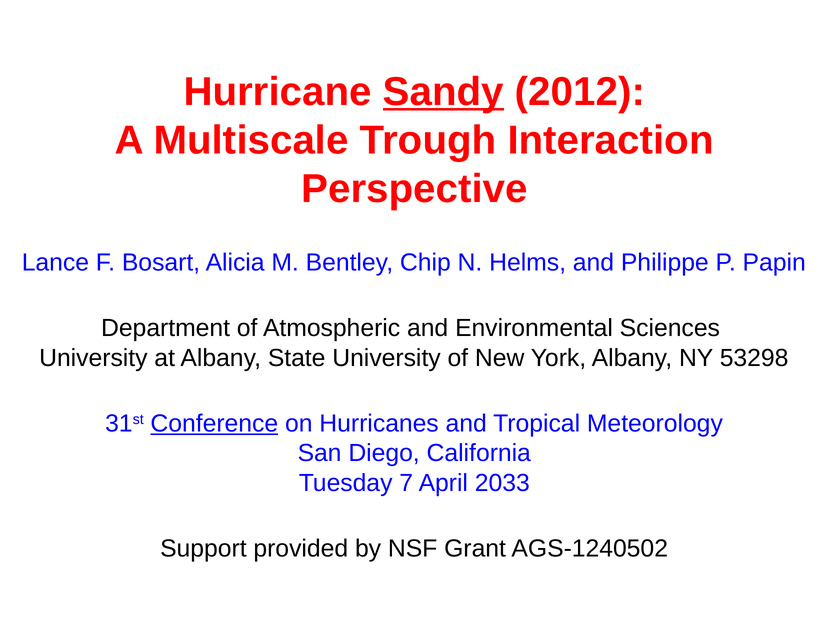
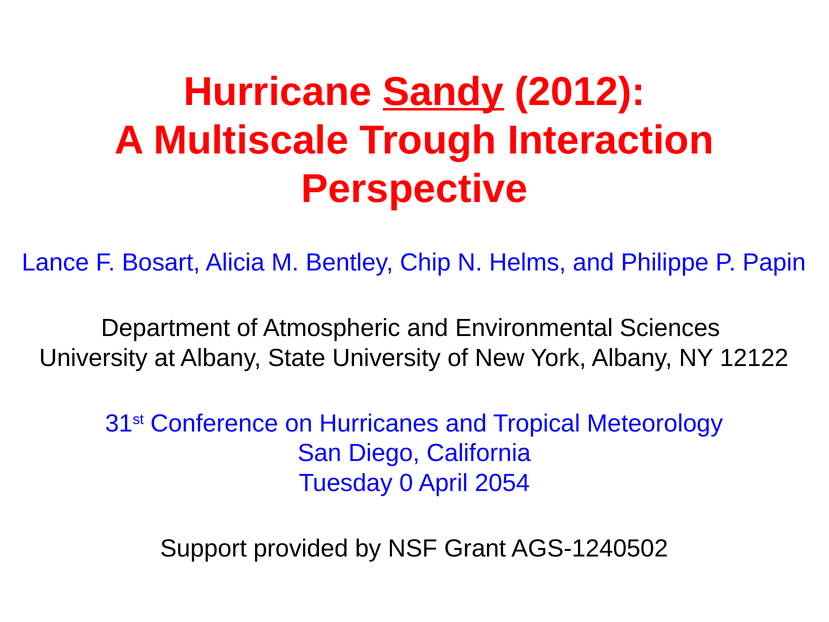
53298: 53298 -> 12122 (754, 358)
Conference underline: present -> none (214, 423)
7: 7 -> 0 (406, 483)
2033: 2033 -> 2054 (502, 483)
